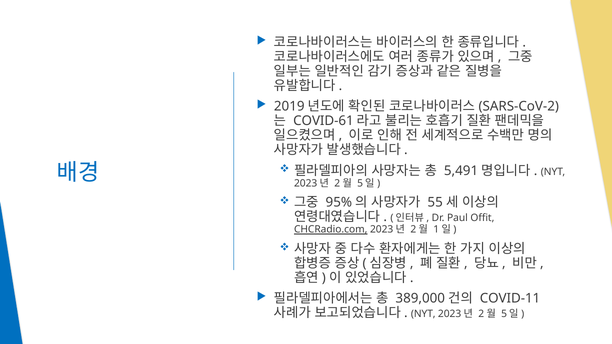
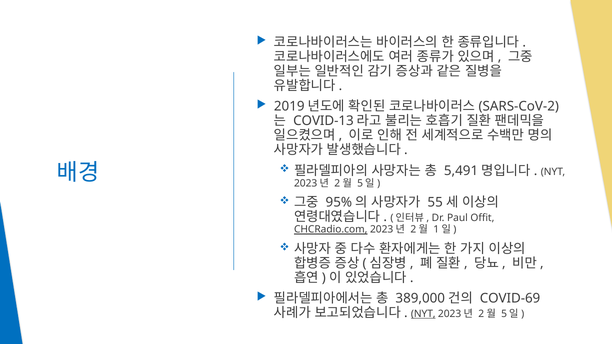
COVID-61: COVID-61 -> COVID-13 (323, 121)
COVID-11: COVID-11 -> COVID-69 (510, 299)
NYT underline: none -> present (423, 314)
